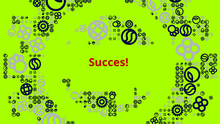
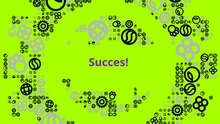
Succes colour: red -> purple (109, 62)
